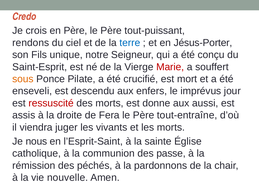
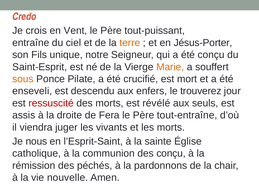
en Père: Père -> Vent (75, 31)
rendons: rendons -> entraîne (31, 43)
terre colour: blue -> orange (130, 43)
Marie colour: red -> orange (170, 67)
imprévus: imprévus -> trouverez (201, 91)
donne: donne -> révélé (156, 103)
aussi: aussi -> seuls (205, 103)
des passe: passe -> conçu (171, 154)
